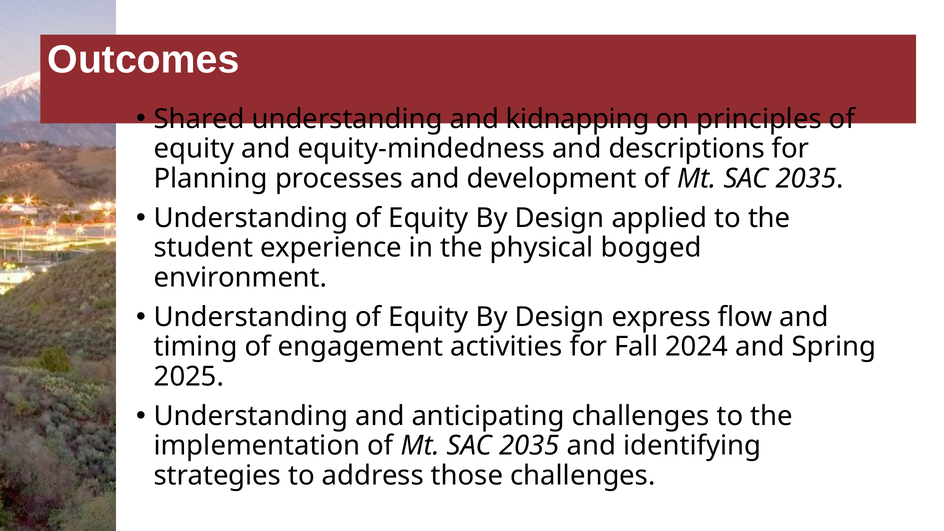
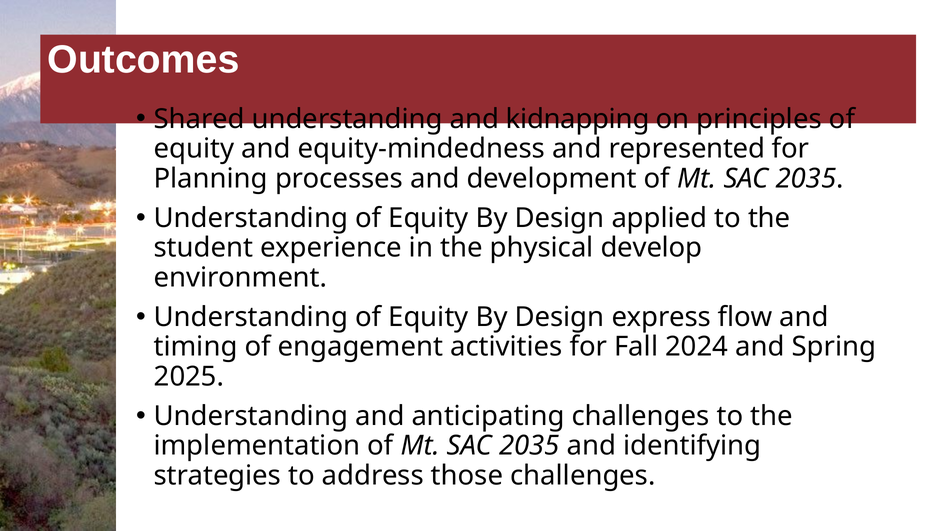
descriptions: descriptions -> represented (687, 149)
bogged: bogged -> develop (652, 248)
